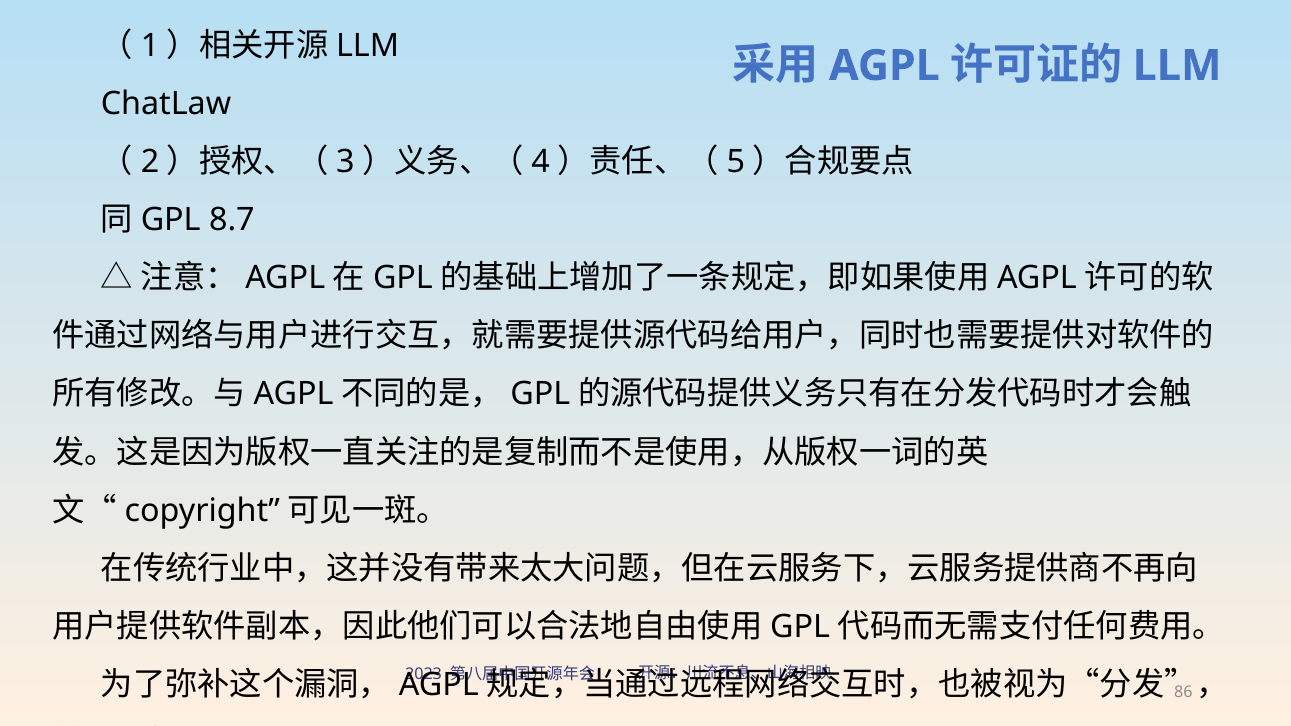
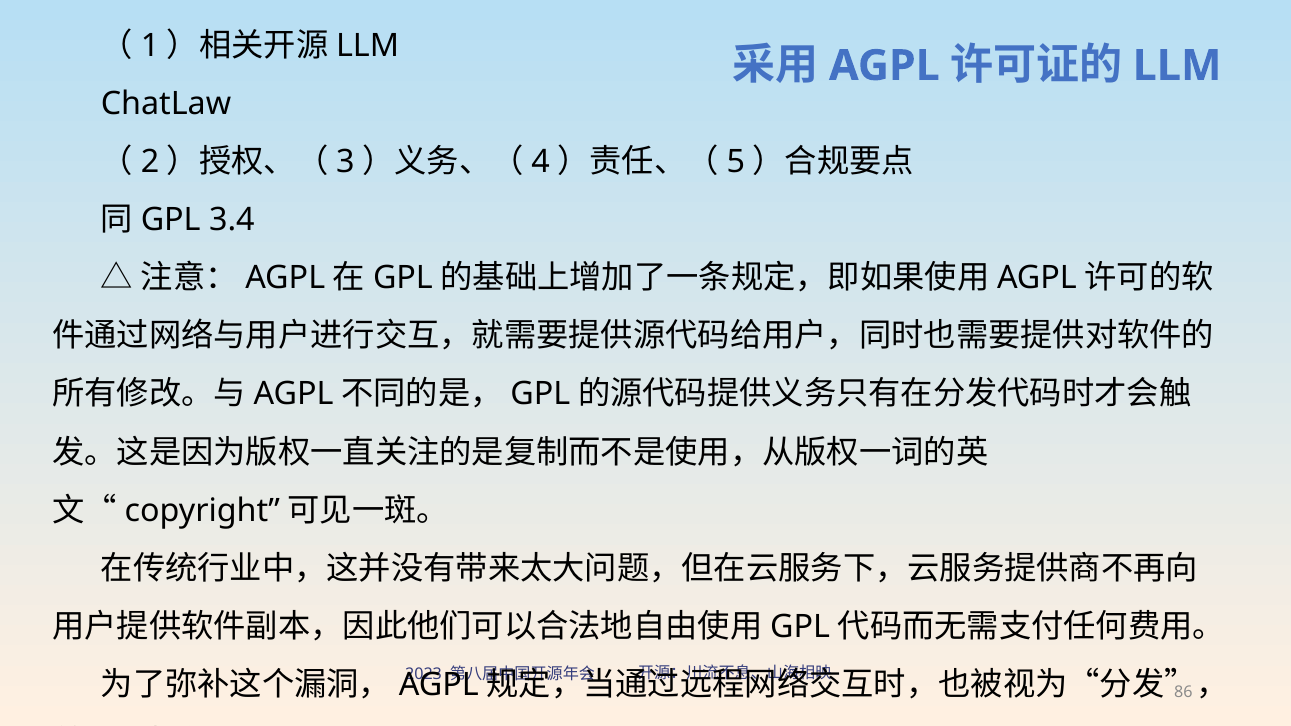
8.7: 8.7 -> 3.4 (232, 220)
